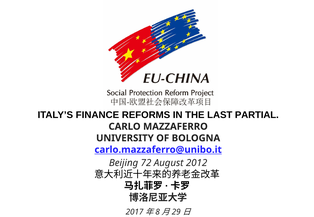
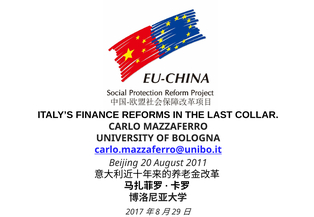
PARTIAL: PARTIAL -> COLLAR (257, 115)
72: 72 -> 20 (146, 163)
2012: 2012 -> 2011 (197, 163)
